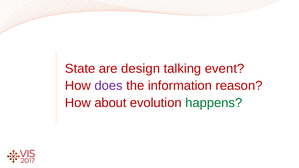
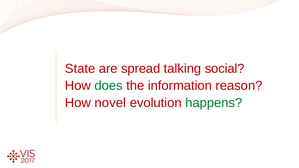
design: design -> spread (141, 69)
event: event -> social (225, 69)
does colour: purple -> green (109, 86)
about: about -> novel (110, 103)
